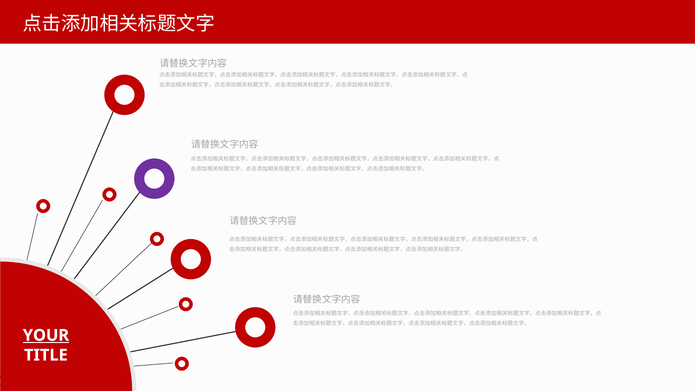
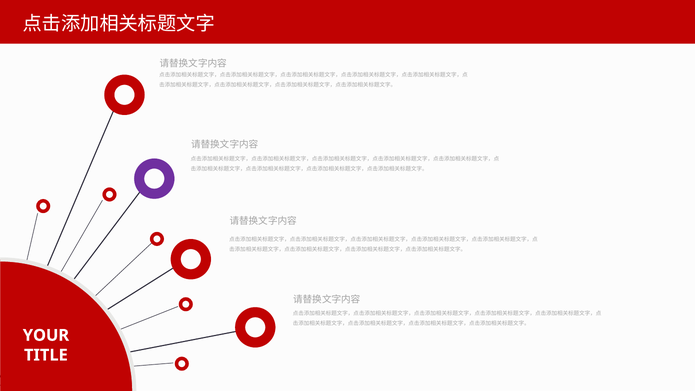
YOUR underline: present -> none (46, 335)
